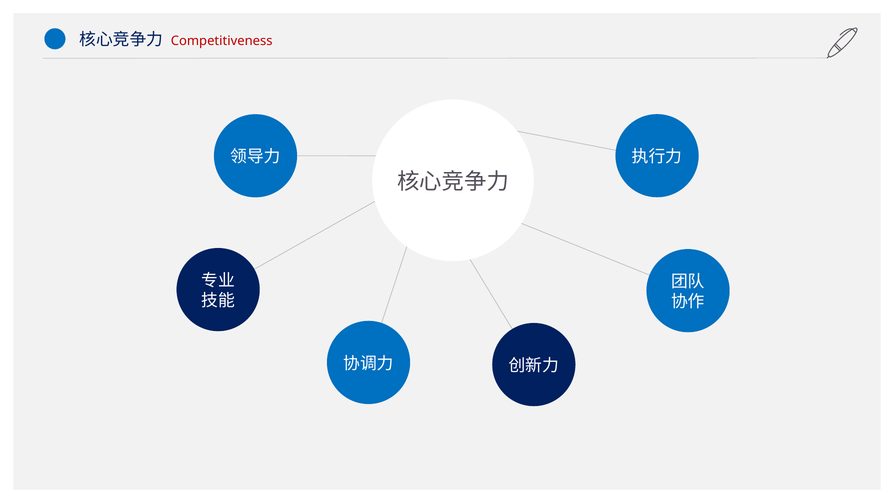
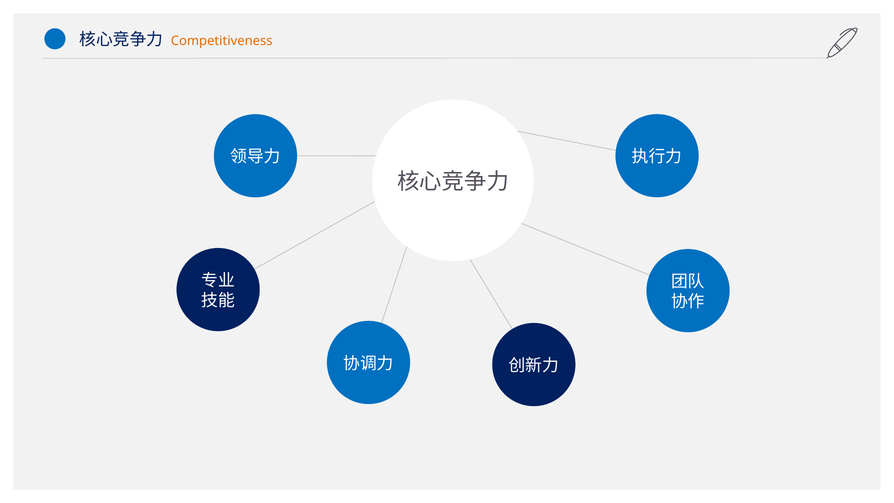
Competitiveness colour: red -> orange (222, 41)
